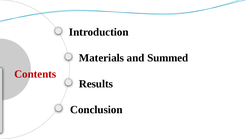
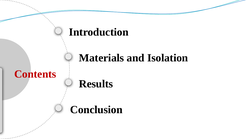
Summed: Summed -> Isolation (168, 58)
